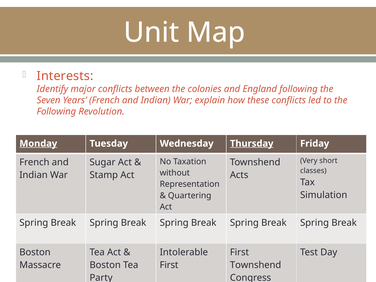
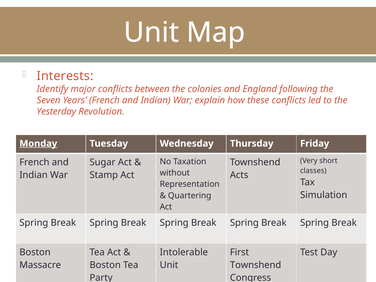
Following: Following -> Yesterday (56, 112)
Thursday underline: present -> none (252, 144)
First: First -> Unit (169, 265)
